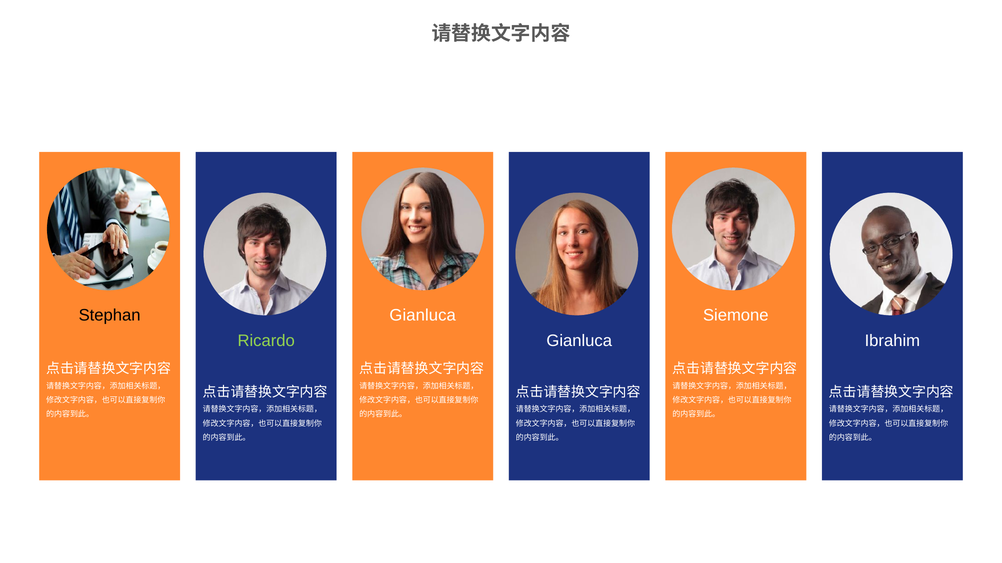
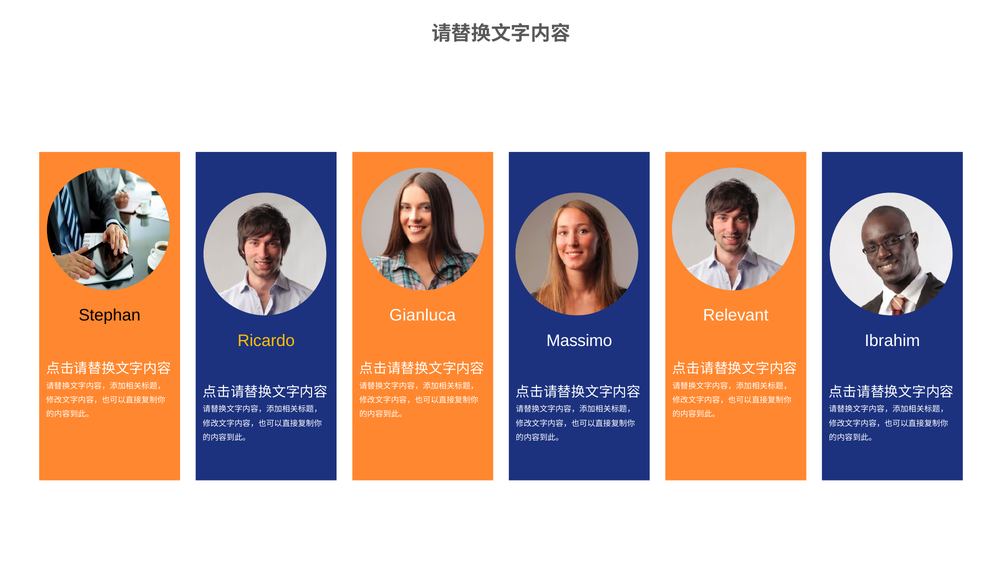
Siemone: Siemone -> Relevant (736, 316)
Ricardo colour: light green -> yellow (266, 341)
Gianluca: Gianluca -> Massimo (579, 341)
